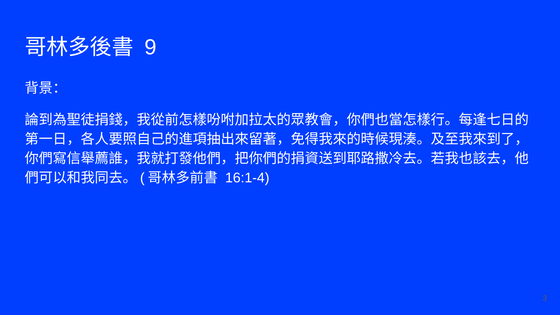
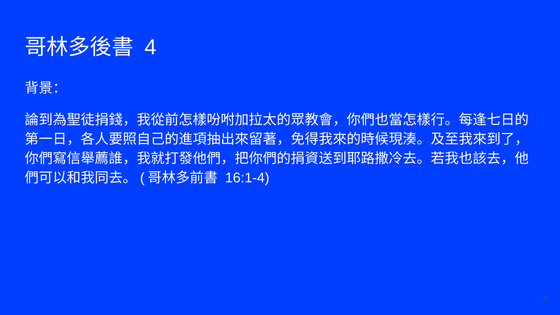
9: 9 -> 4 (151, 47)
